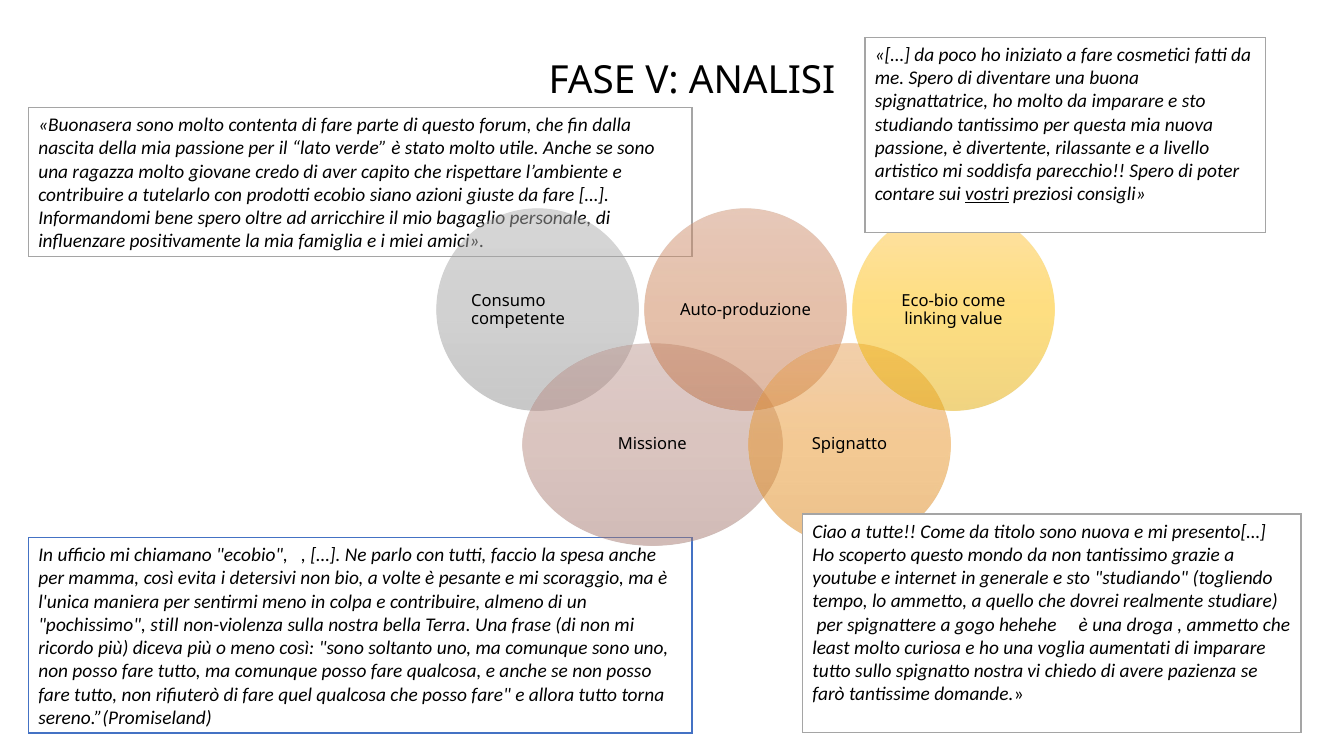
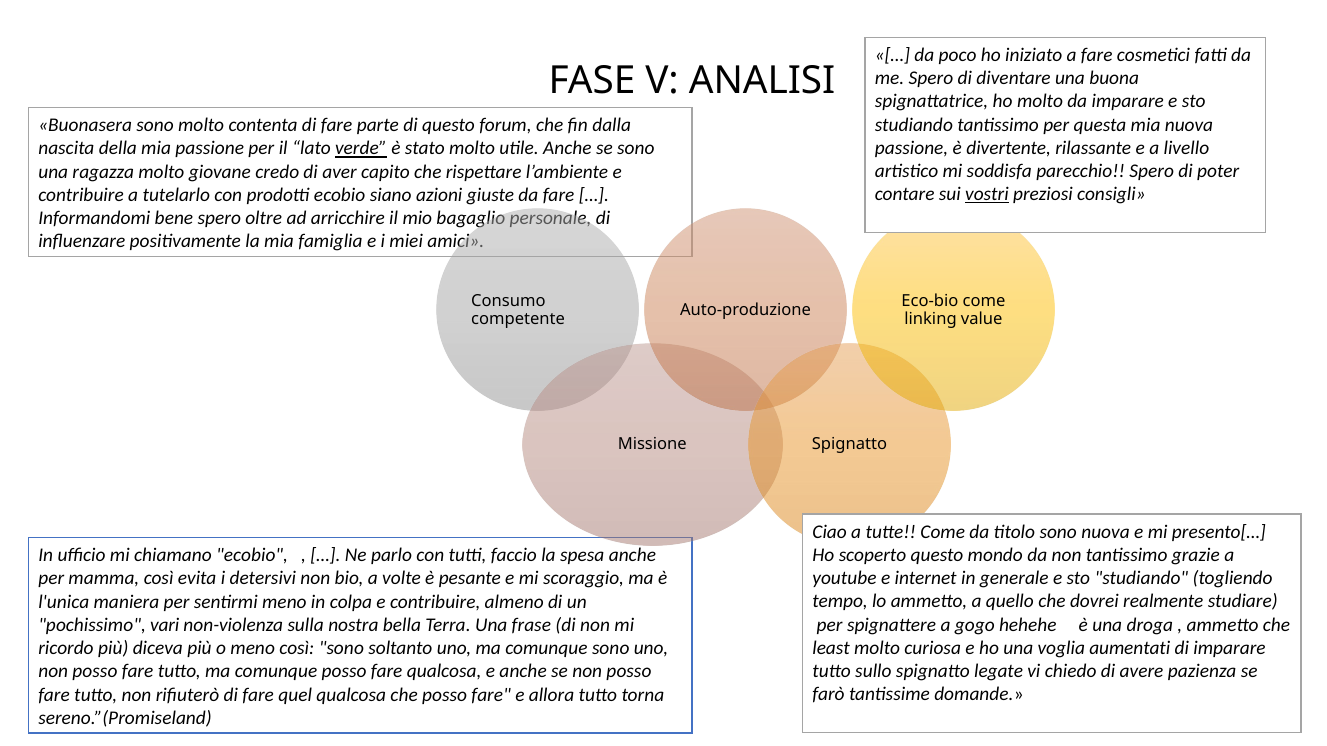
verde underline: none -> present (361, 149)
still: still -> vari (165, 625)
spignatto nostra: nostra -> legate (999, 672)
